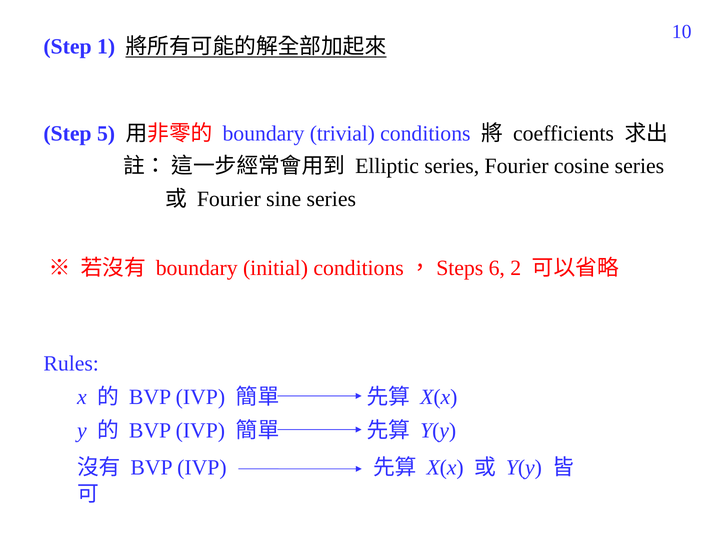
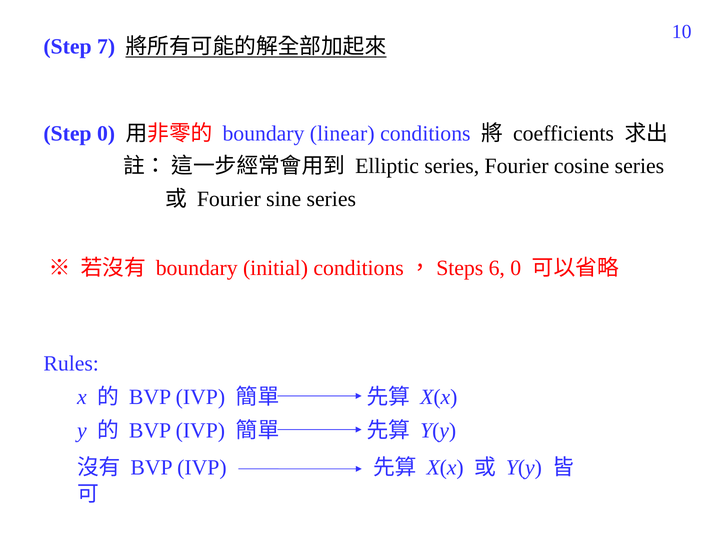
1: 1 -> 7 (106, 47)
Step 5: 5 -> 0 (106, 134)
trivial: trivial -> linear (342, 134)
6 2: 2 -> 0 (516, 268)
